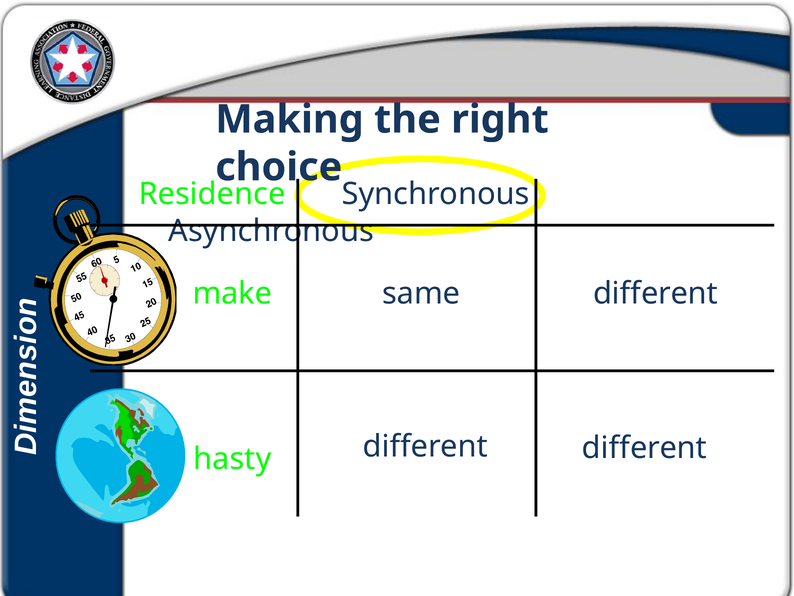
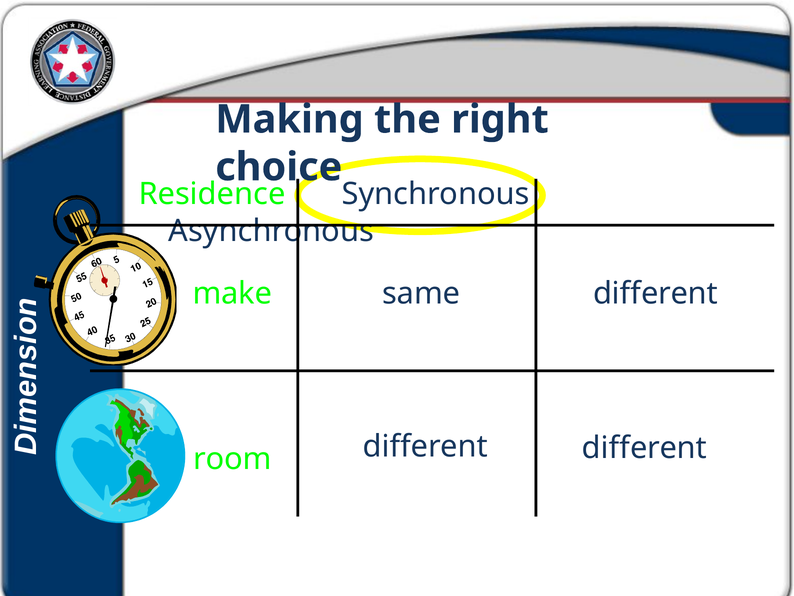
hasty: hasty -> room (232, 459)
